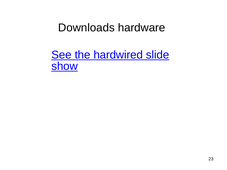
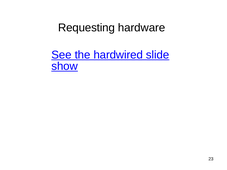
Downloads: Downloads -> Requesting (86, 28)
